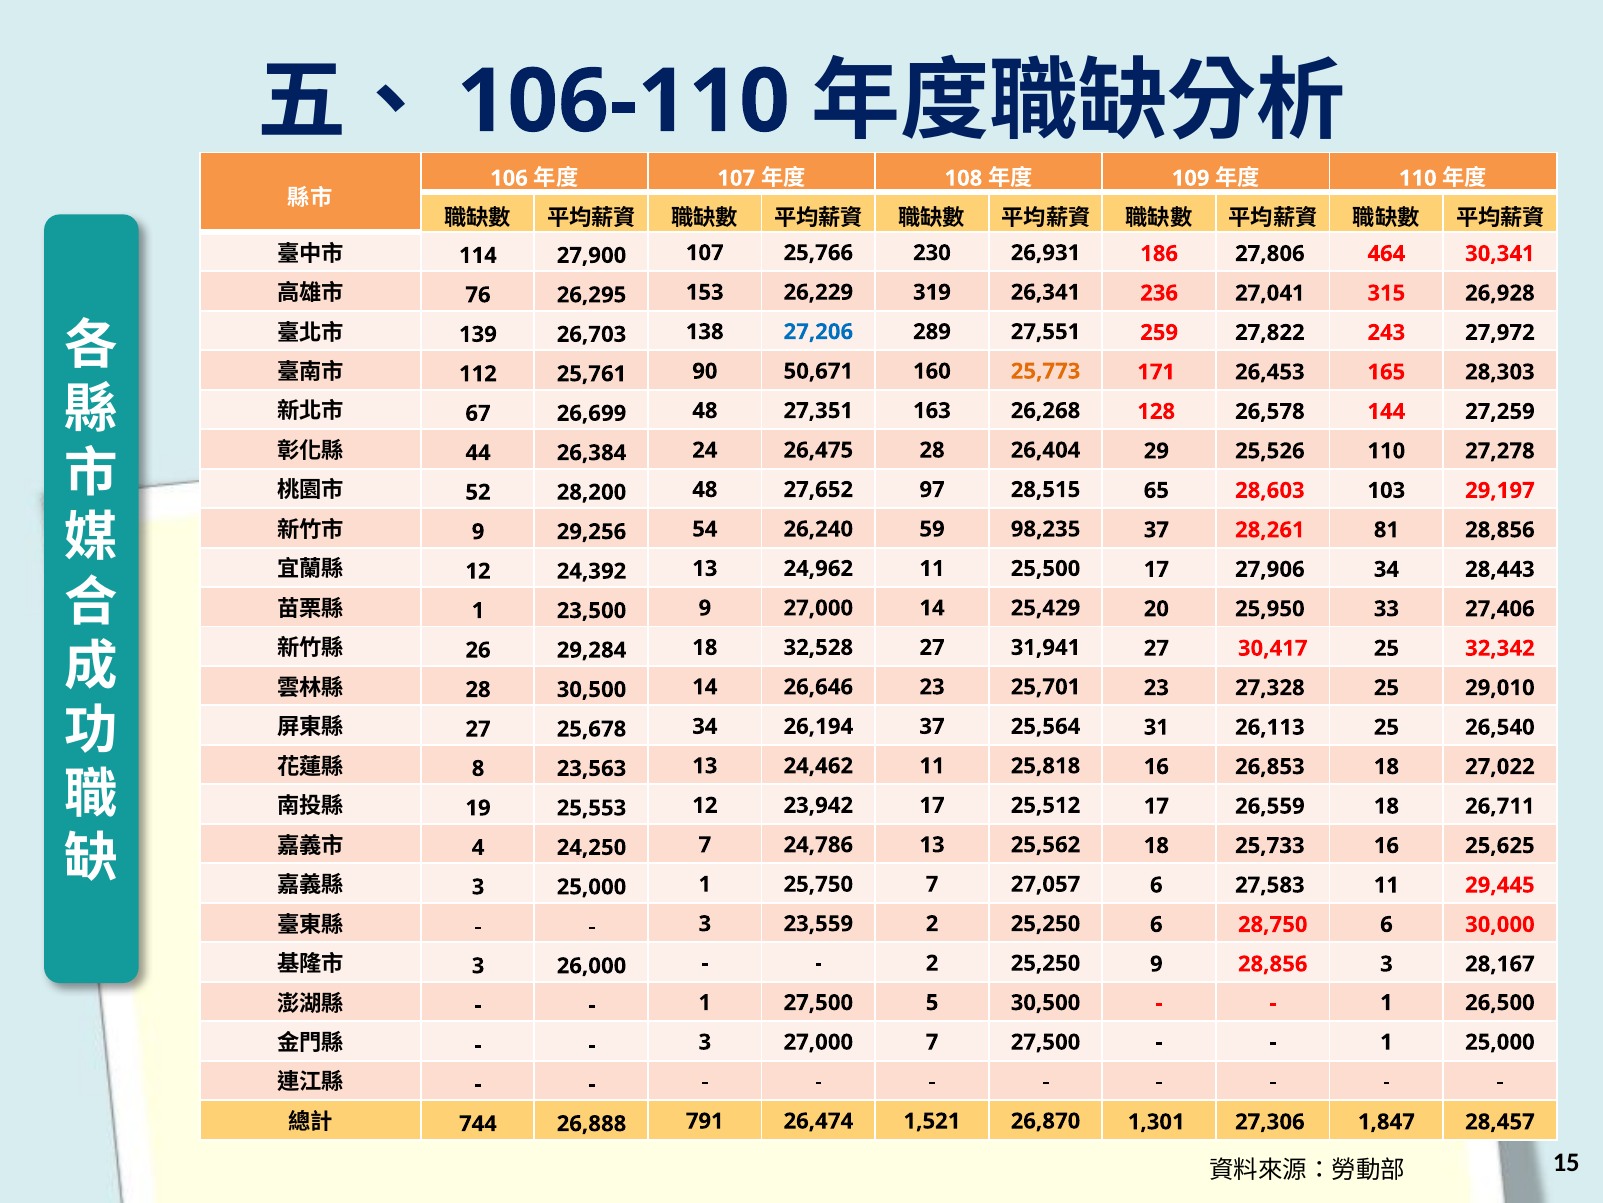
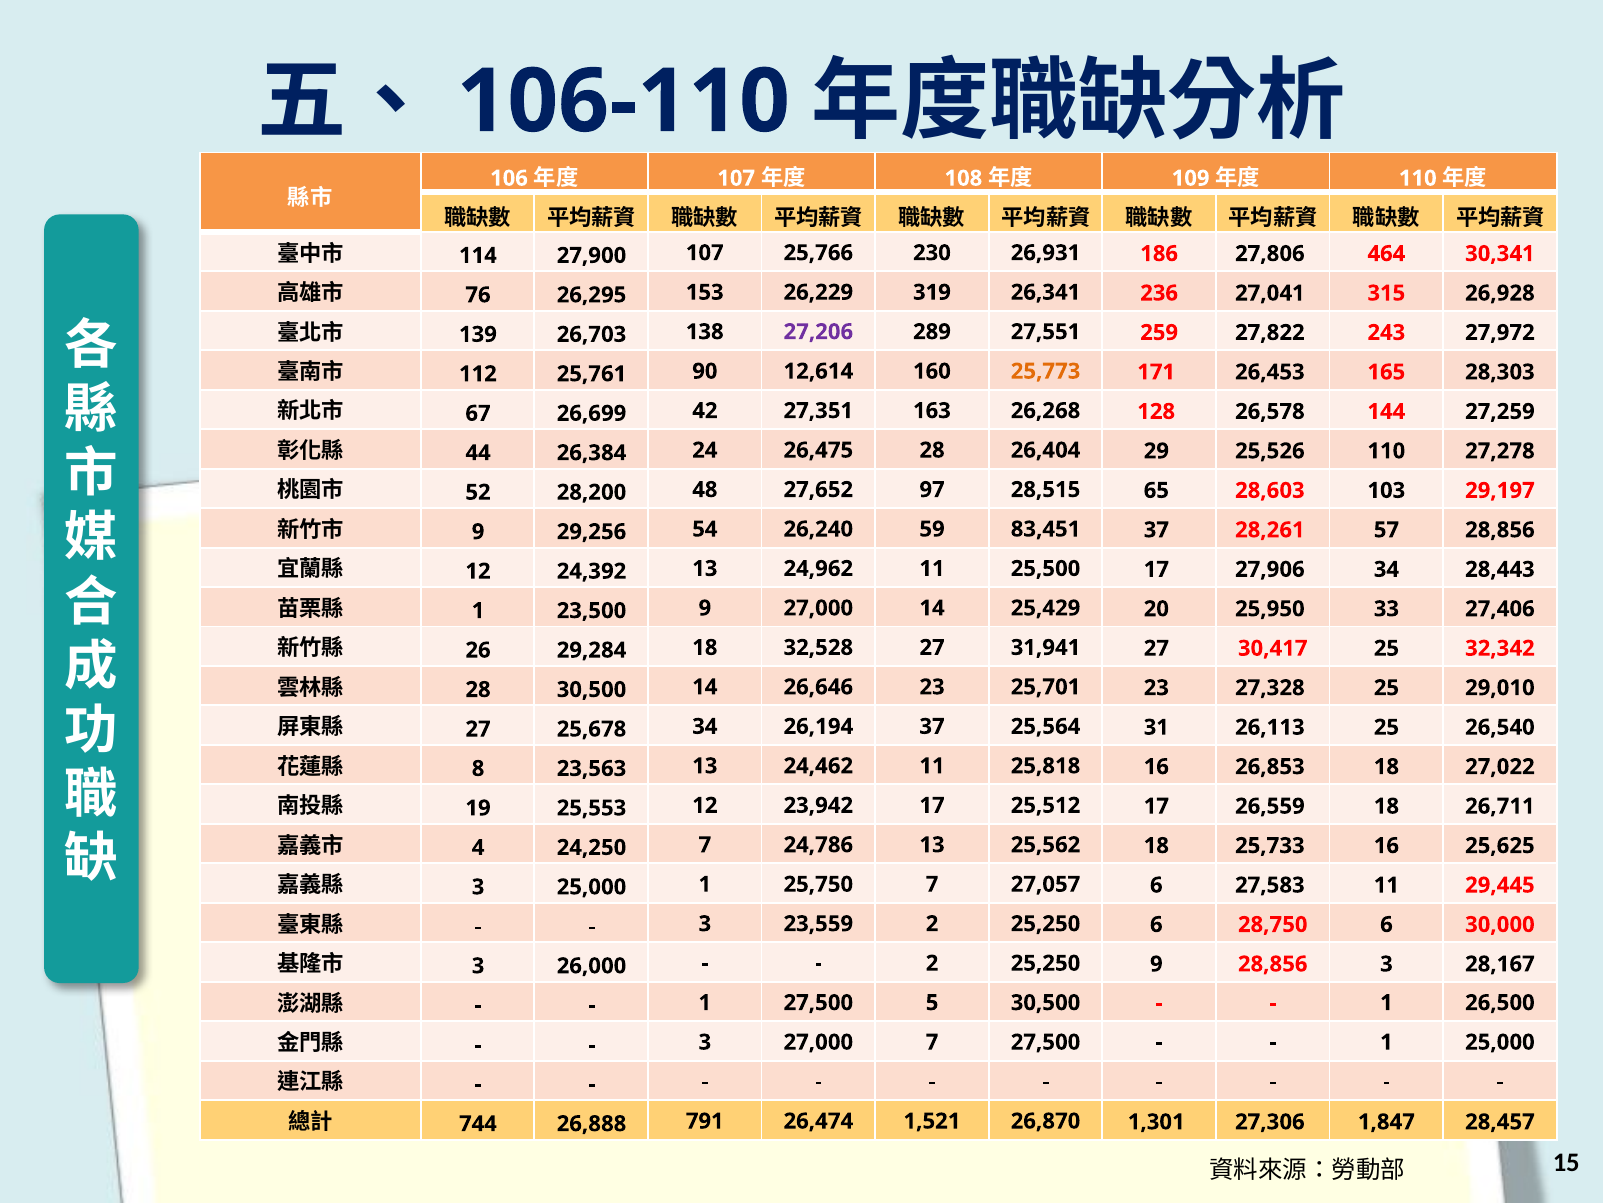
27,206 colour: blue -> purple (818, 332)
50,671: 50,671 -> 12,614 (818, 371)
48: 48 -> 42 (705, 411)
98,235: 98,235 -> 83,451 (1046, 529)
81: 81 -> 57 (1386, 530)
